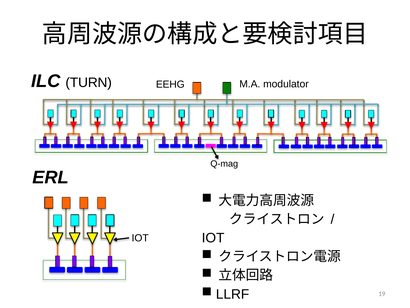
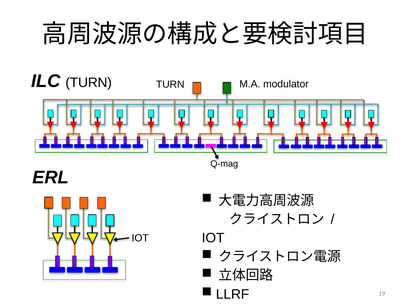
EEHG: EEHG -> TURN (170, 84)
